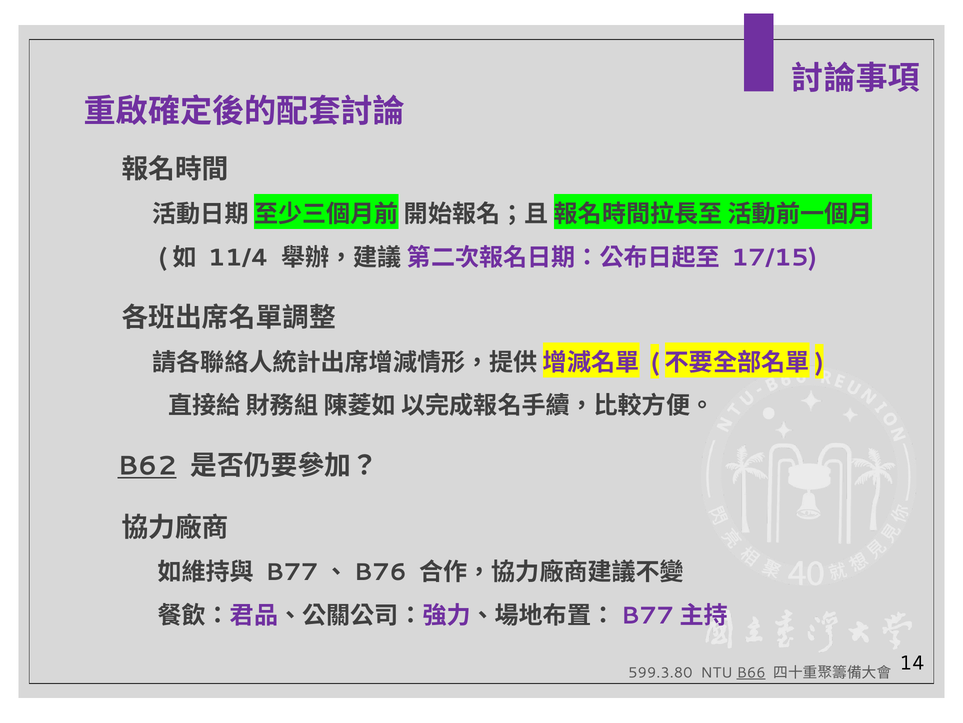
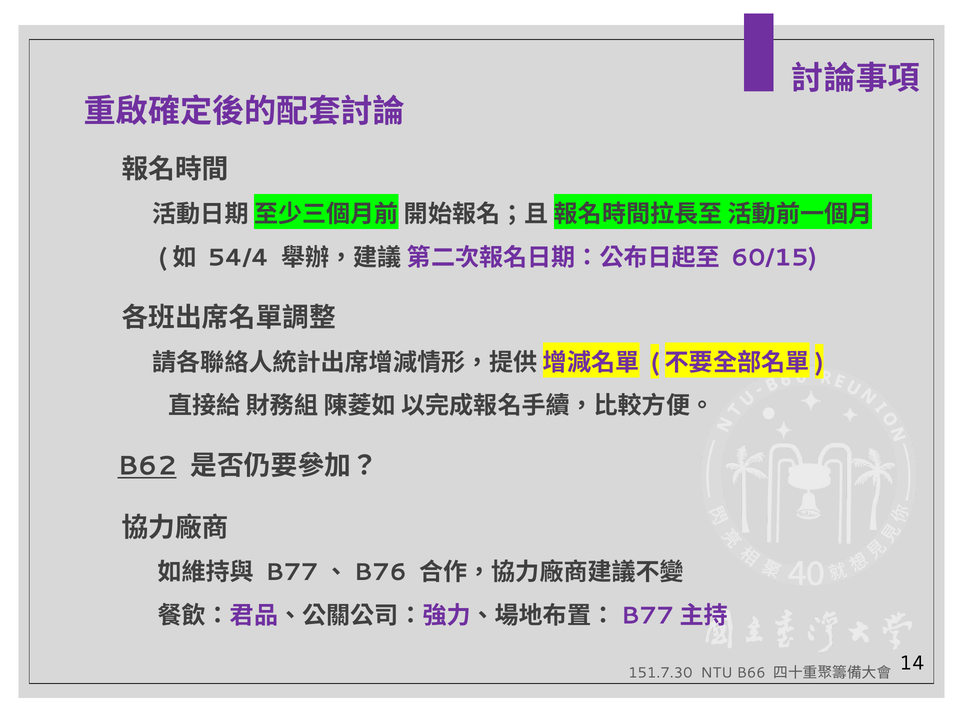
11/4: 11/4 -> 54/4 (238, 257)
17/15: 17/15 -> 60/15 (774, 257)
599.3.80: 599.3.80 -> 151.7.30 (660, 672)
B66 underline: present -> none (751, 672)
